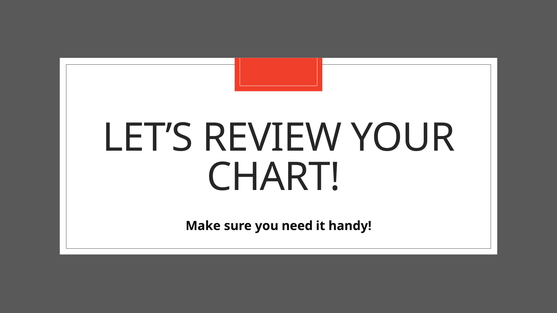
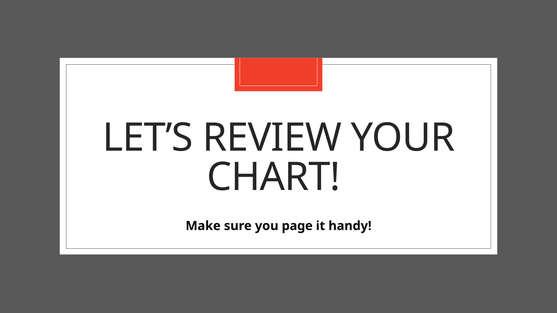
need: need -> page (297, 226)
